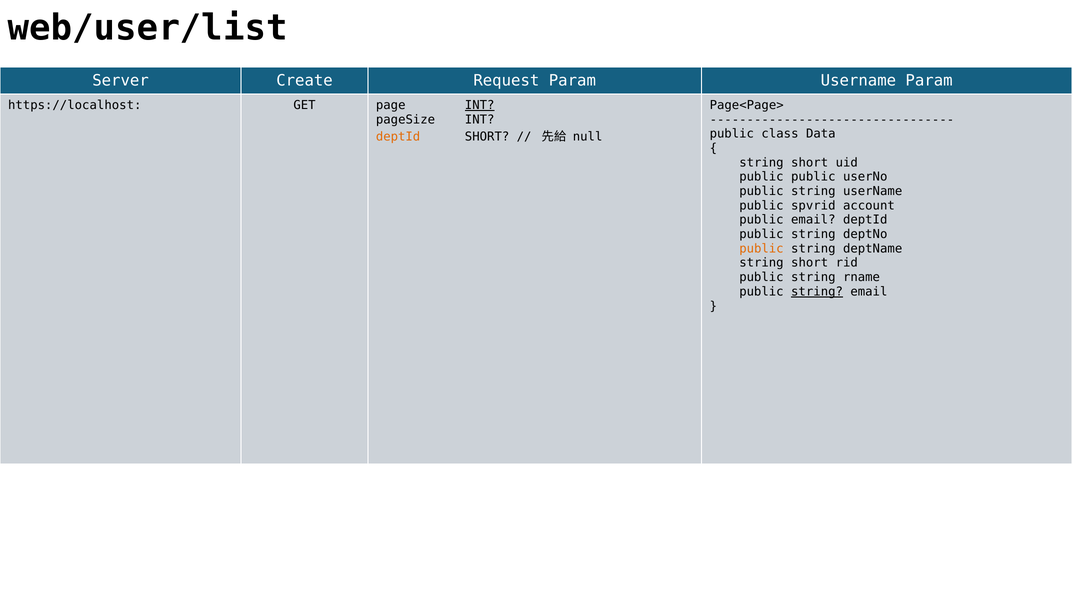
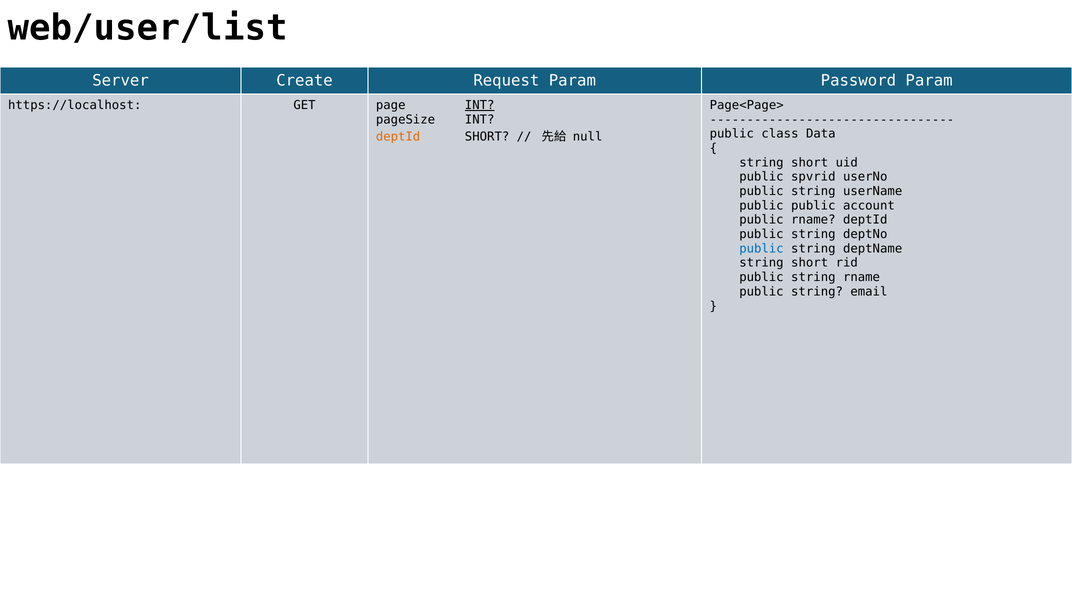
Param Username: Username -> Password (858, 80)
public public: public -> spvrid (813, 177)
public spvrid: spvrid -> public (813, 206)
public email: email -> rname (813, 220)
public colour: orange -> blue (761, 249)
string underline: present -> none (817, 292)
